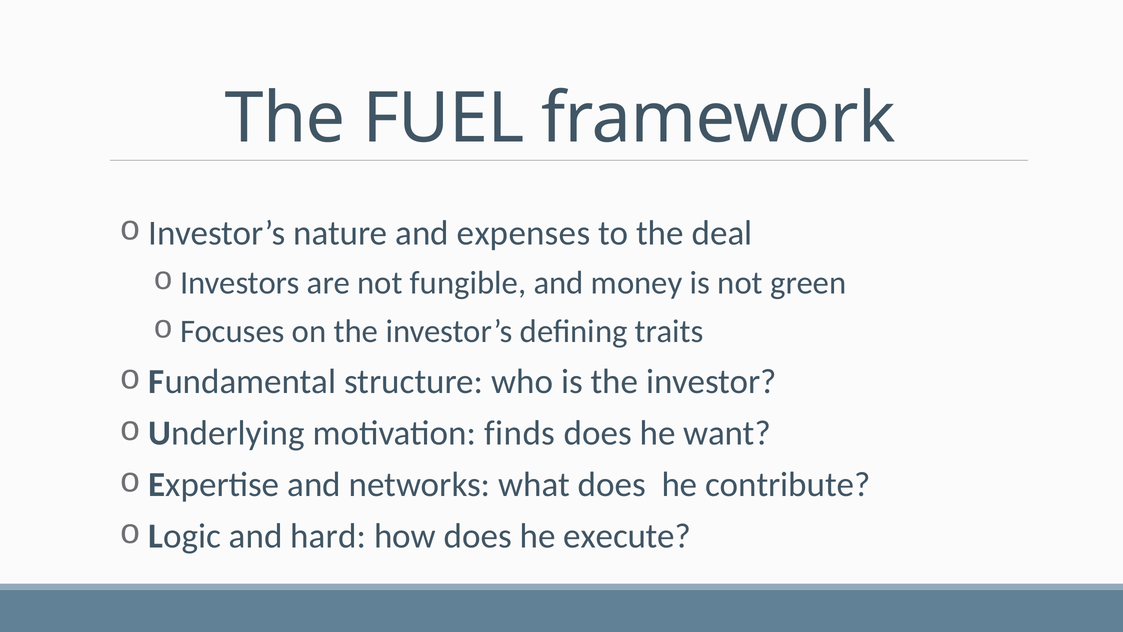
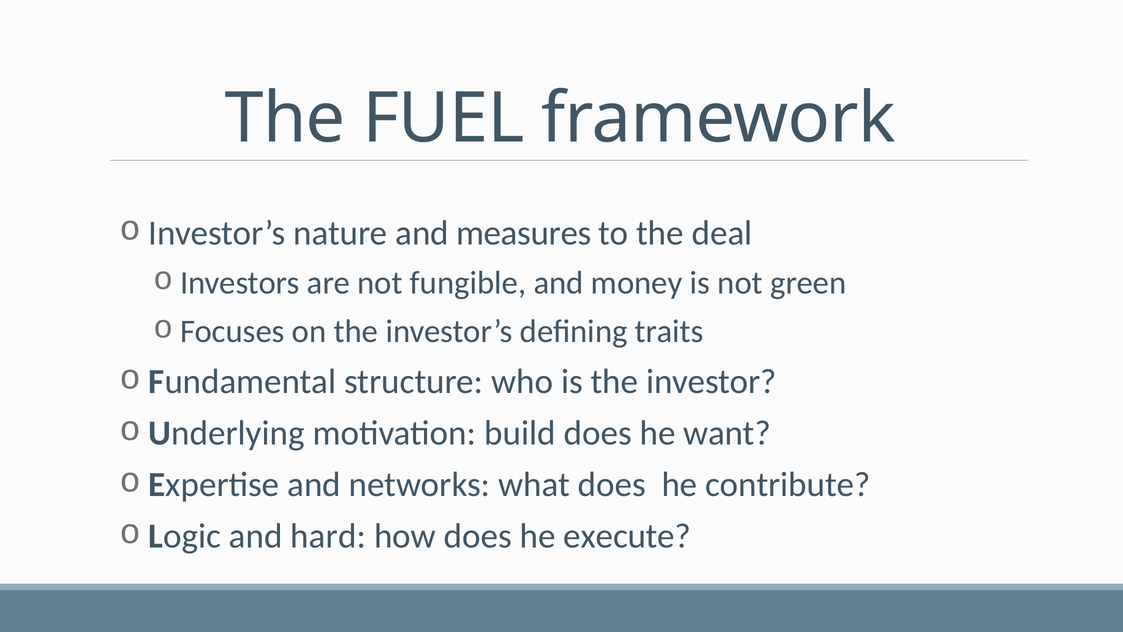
expenses: expenses -> measures (524, 233)
finds: finds -> build (520, 433)
